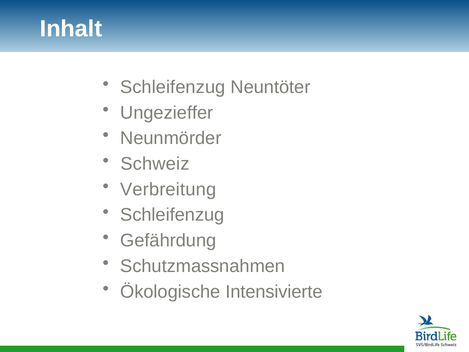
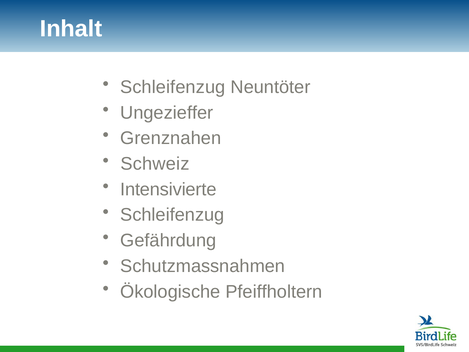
Neunmörder: Neunmörder -> Grenznahen (171, 138)
Verbreitung: Verbreitung -> Intensivierte (168, 189)
Intensivierte: Intensivierte -> Pfeiffholtern (274, 291)
